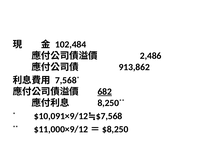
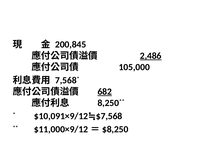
102,484: 102,484 -> 200,845 (71, 44)
2,486 underline: none -> present (151, 56)
913,862: 913,862 -> 105,000 (134, 67)
